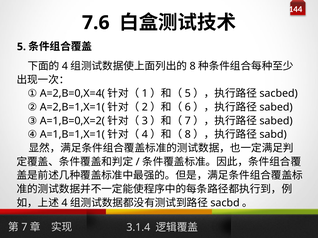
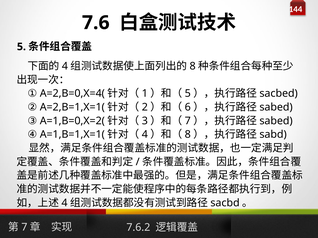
3.1.4: 3.1.4 -> 7.6.2 (138, 228)
